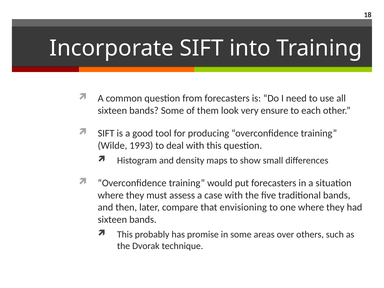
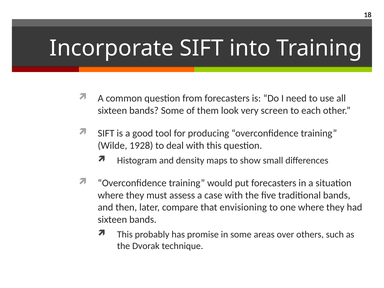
ensure: ensure -> screen (274, 110)
1993: 1993 -> 1928 (141, 145)
